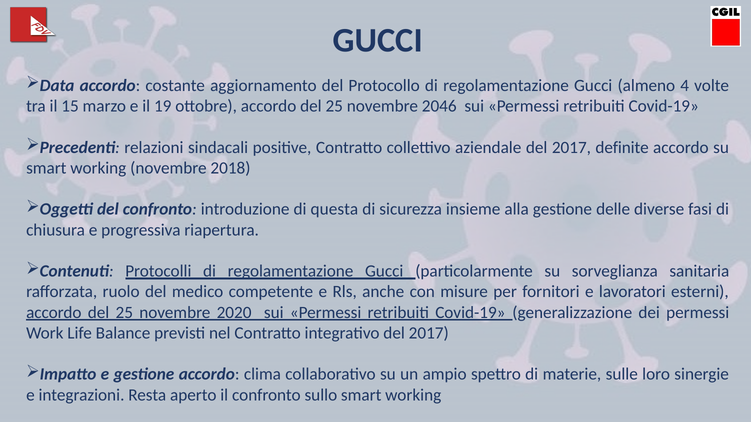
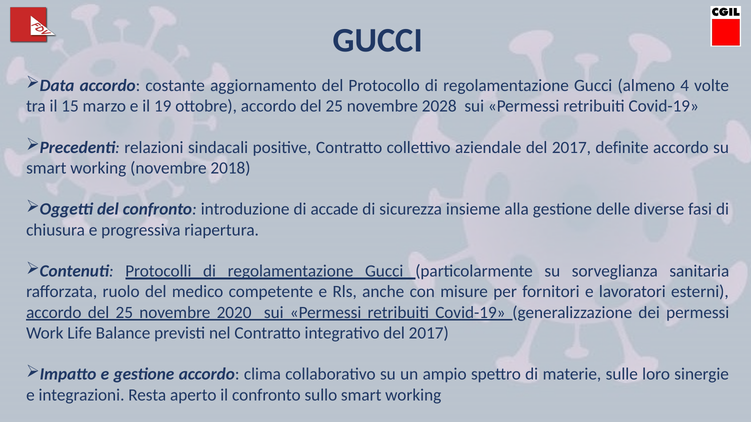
2046: 2046 -> 2028 (439, 106)
questa: questa -> accade (335, 209)
